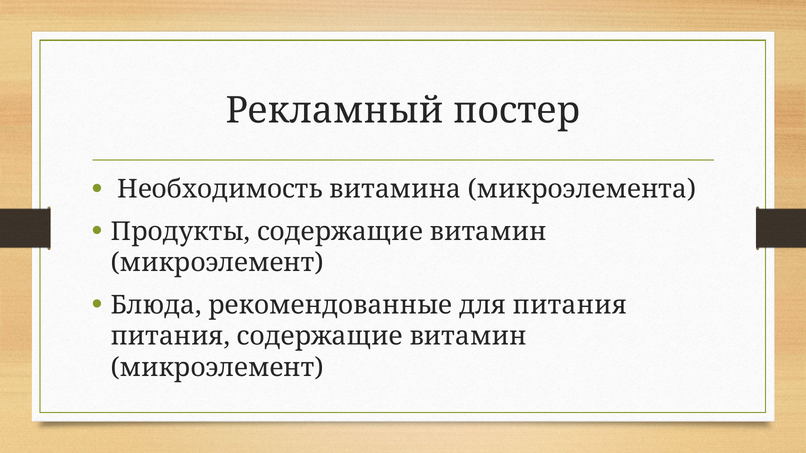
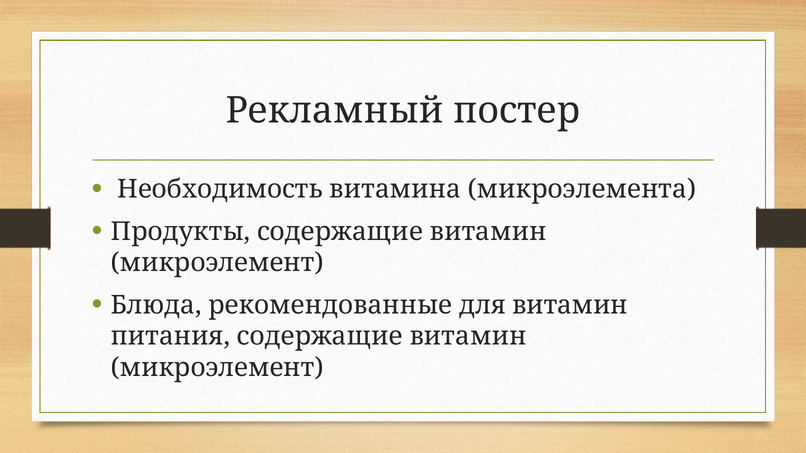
для питания: питания -> витамин (570, 305)
